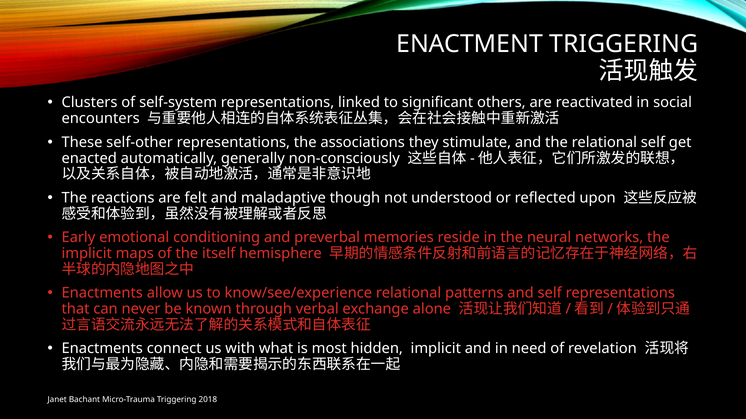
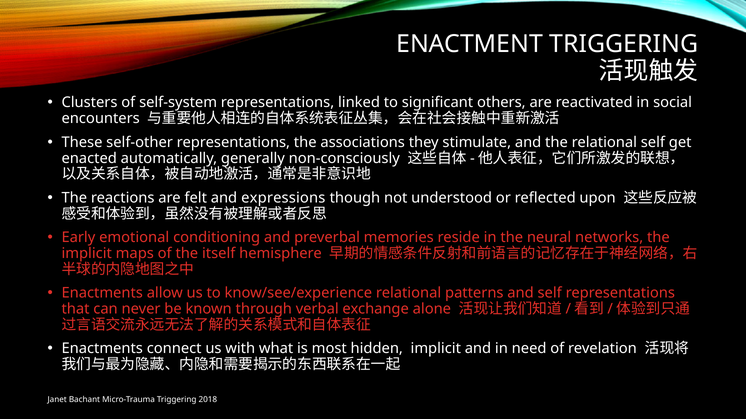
maladaptive: maladaptive -> expressions (283, 198)
